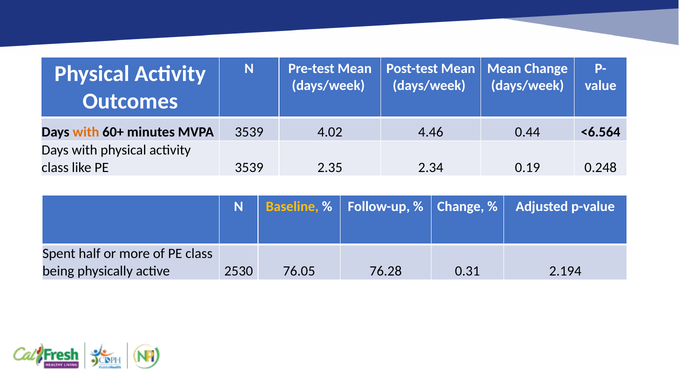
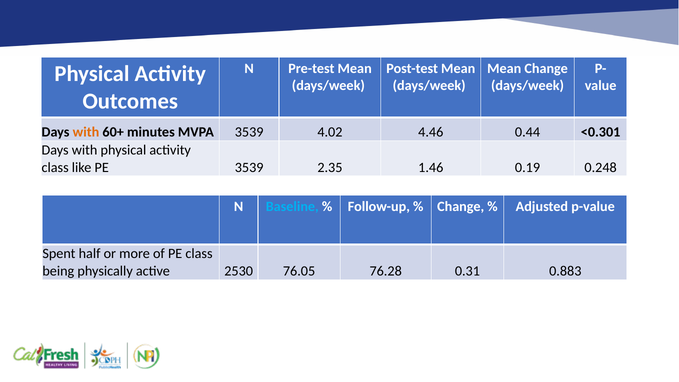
<6.564: <6.564 -> <0.301 (601, 132)
2.34: 2.34 -> 1.46 (431, 167)
Baseline colour: yellow -> light blue (292, 207)
2.194: 2.194 -> 0.883 (565, 271)
